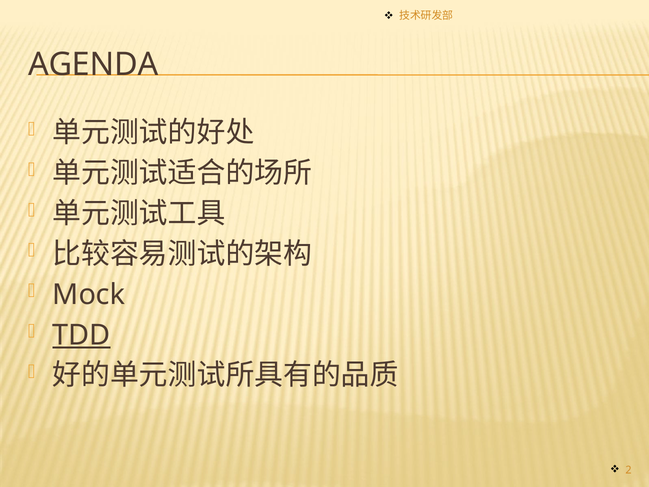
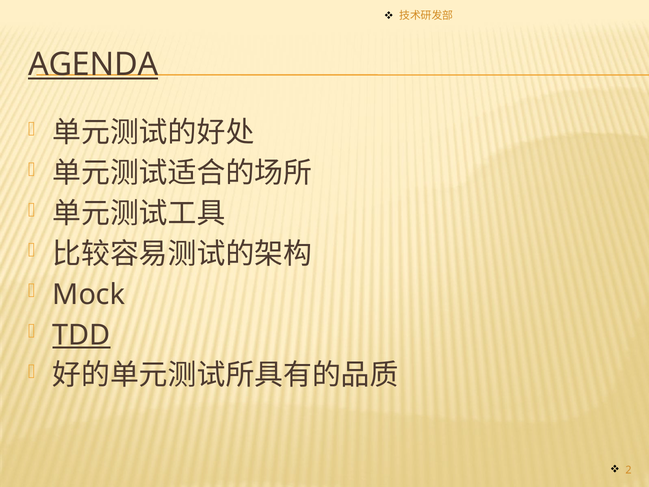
AGENDA underline: none -> present (93, 64)
